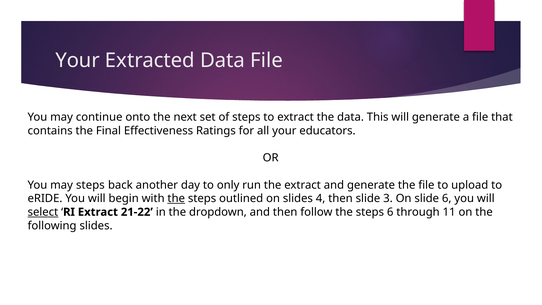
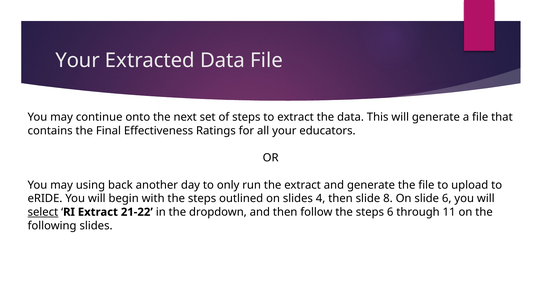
may steps: steps -> using (90, 185)
the underline: present -> none (176, 198)
3: 3 -> 8 (388, 198)
